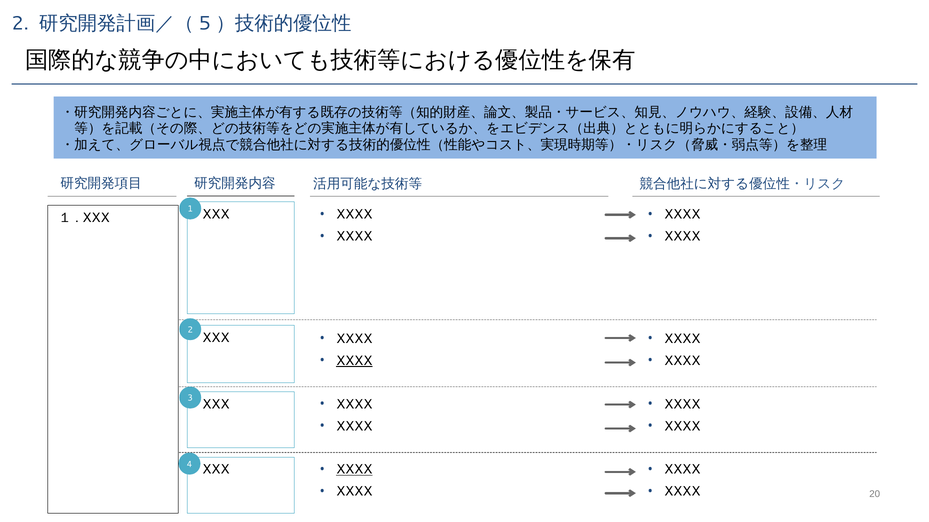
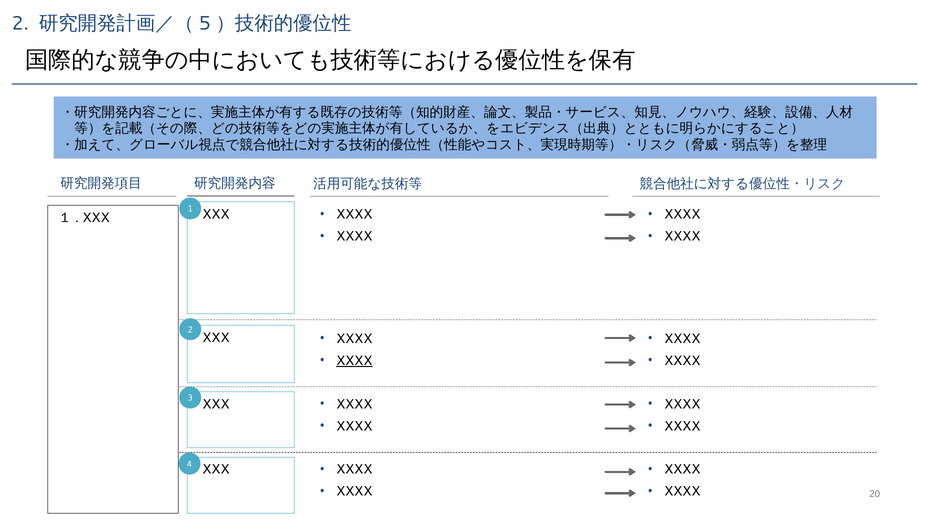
XXXX underline: present -> none (354, 470)
